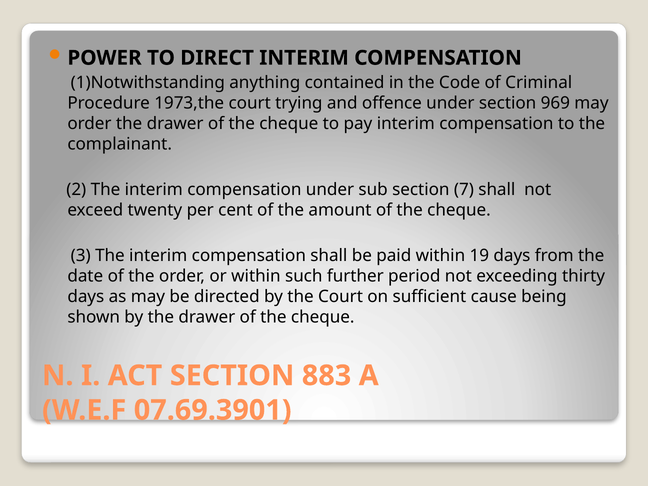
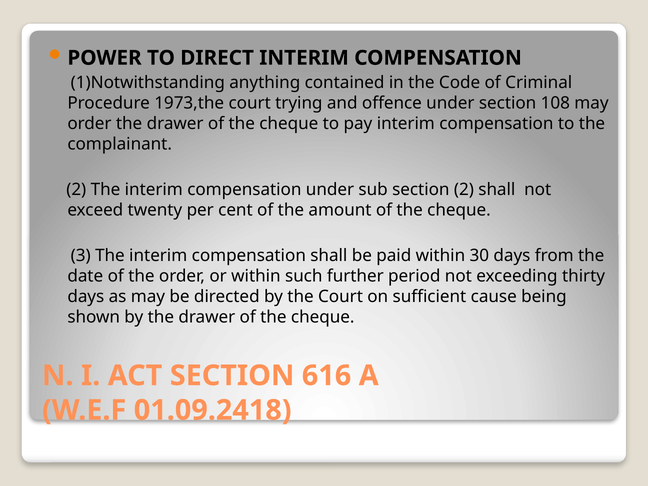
969: 969 -> 108 (555, 103)
section 7: 7 -> 2 (464, 190)
19: 19 -> 30 (479, 256)
883: 883 -> 616 (327, 376)
07.69.3901: 07.69.3901 -> 01.09.2418 (213, 410)
